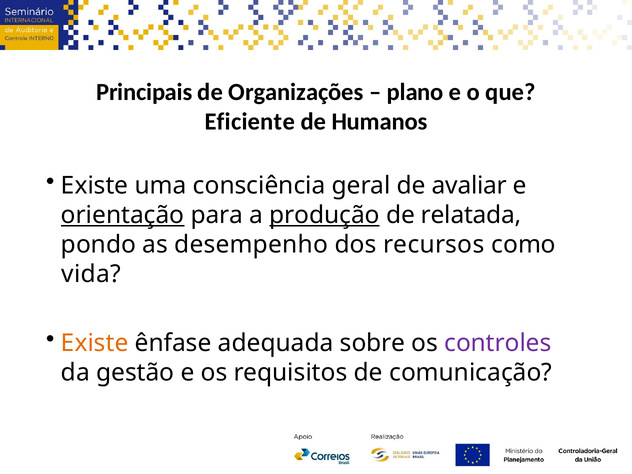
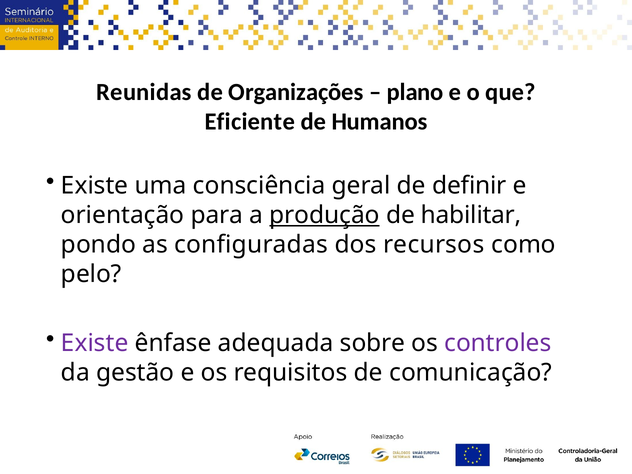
Principais: Principais -> Reunidas (144, 92)
avaliar: avaliar -> definir (469, 186)
orientação underline: present -> none (123, 215)
relatada: relatada -> habilitar (471, 215)
desempenho: desempenho -> configuradas (251, 245)
vida: vida -> pelo (91, 274)
Existe colour: orange -> purple (95, 343)
